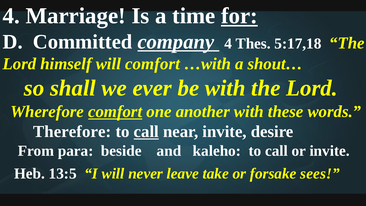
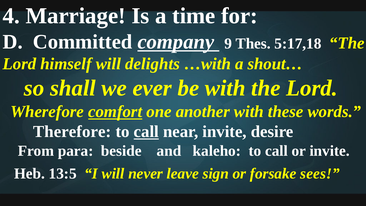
for underline: present -> none (239, 16)
company 4: 4 -> 9 (228, 44)
will comfort: comfort -> delights (153, 64)
take: take -> sign (216, 174)
